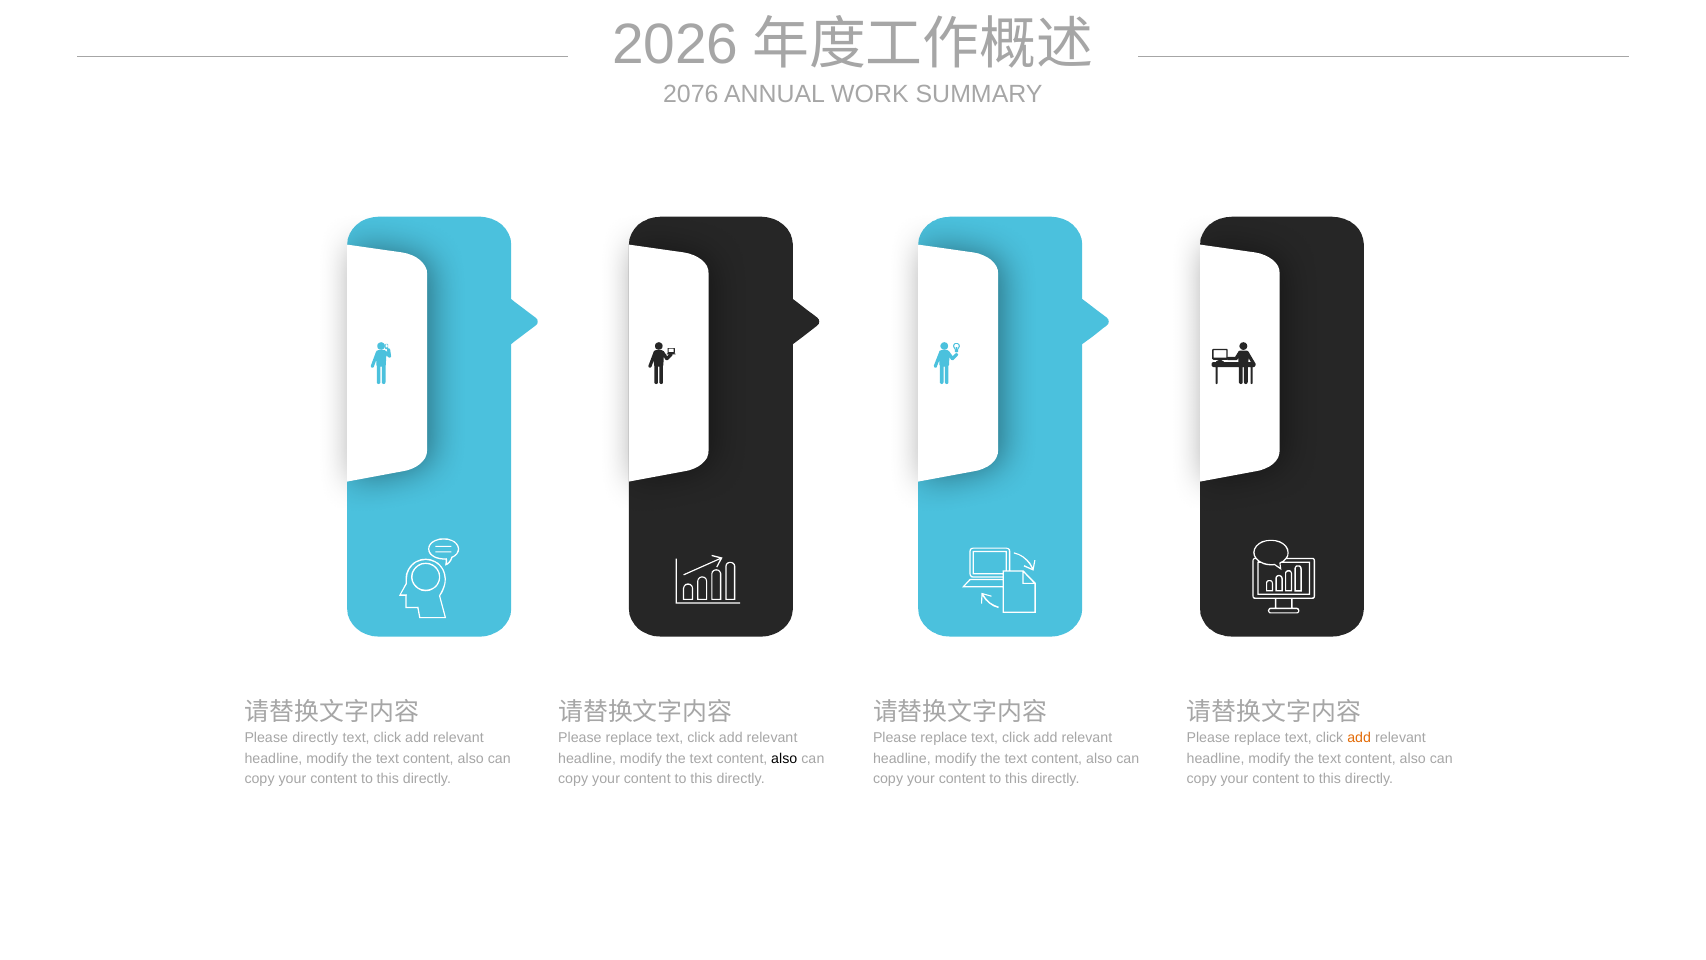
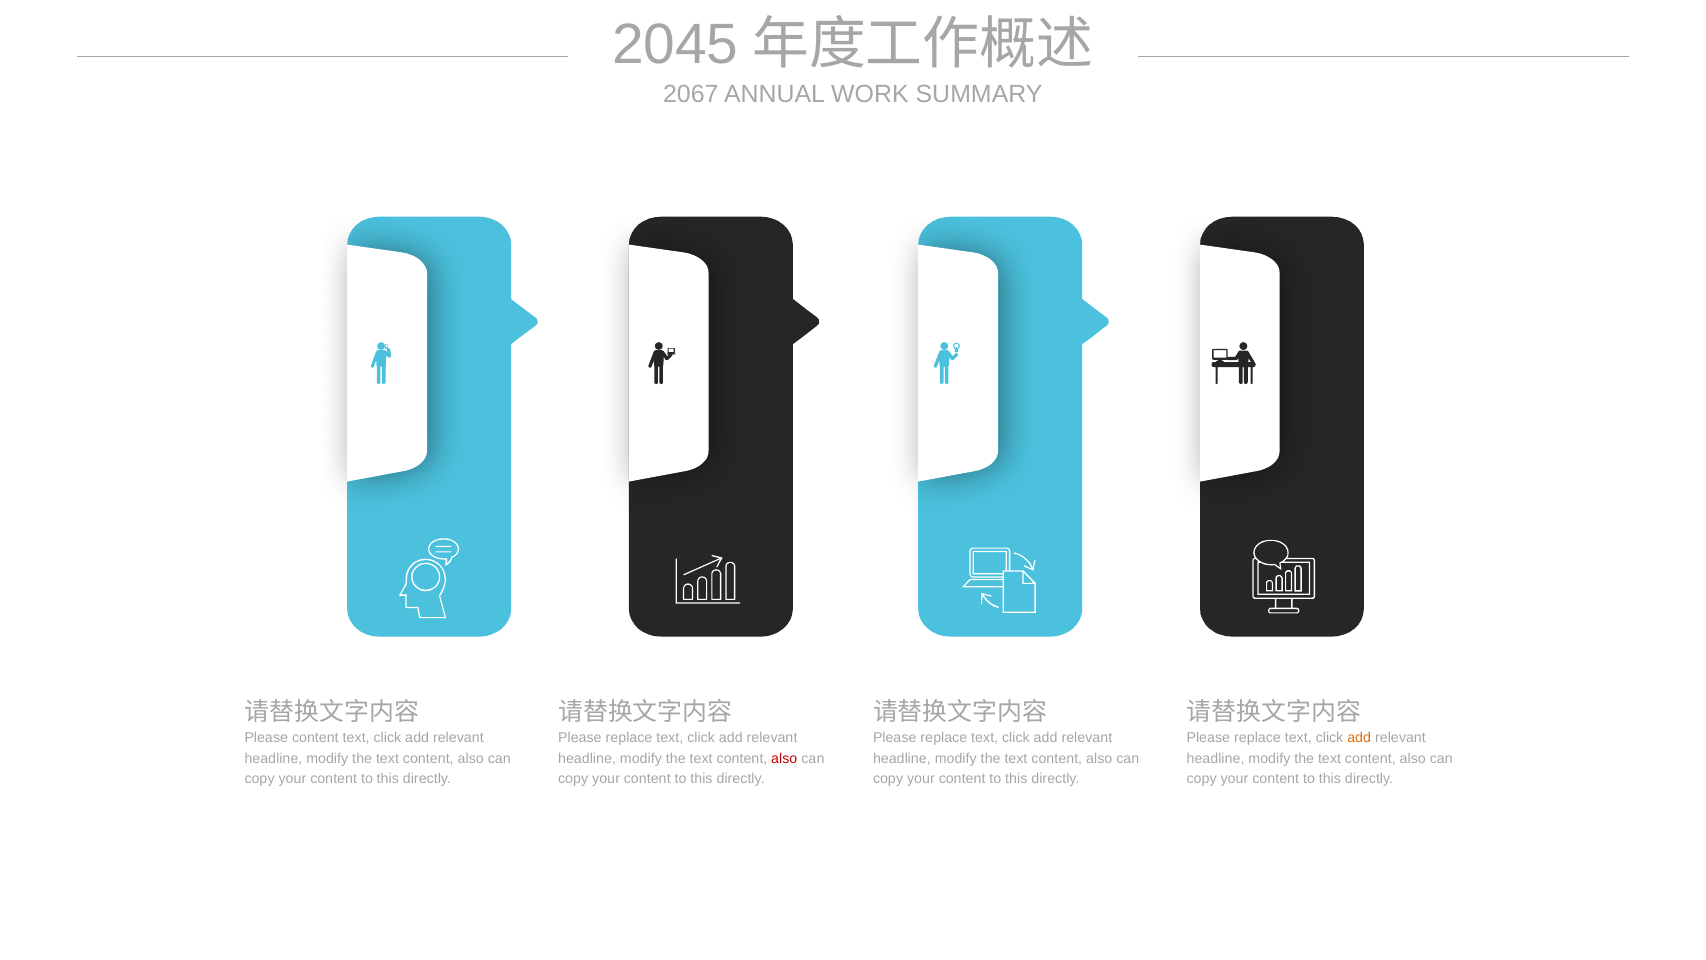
2026: 2026 -> 2045 (675, 45)
2076: 2076 -> 2067 (691, 95)
Please directly: directly -> content (315, 738)
also colour: black -> red (784, 758)
